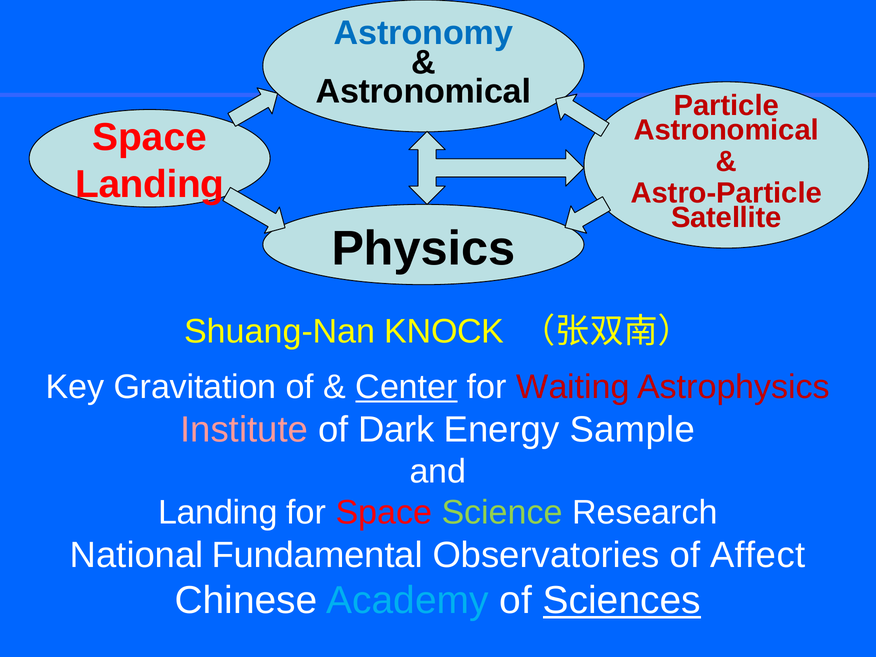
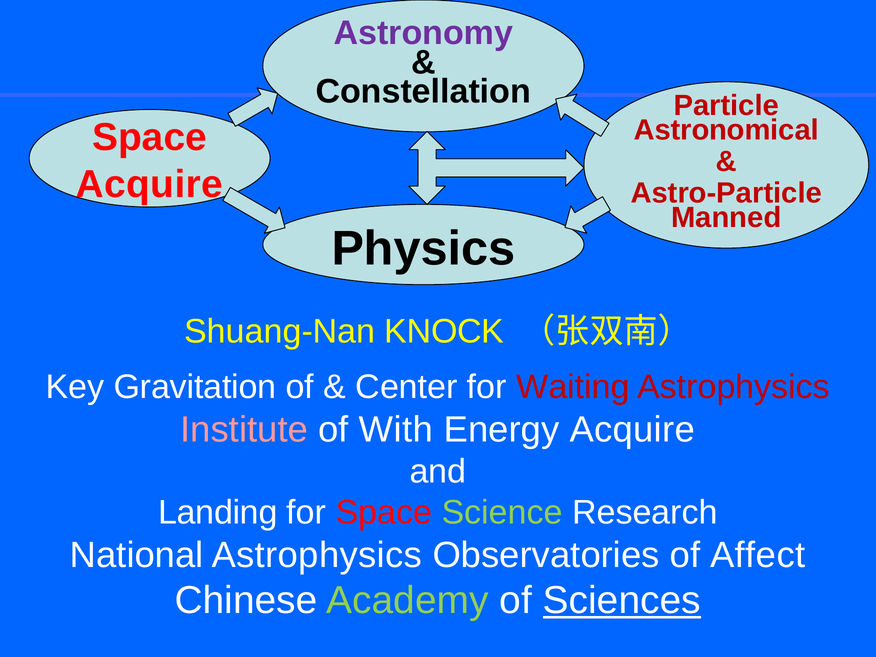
Astronomy colour: blue -> purple (423, 33)
Astronomical: Astronomical -> Constellation (423, 92)
Landing: Landing -> Acquire (149, 184)
Satellite: Satellite -> Manned (726, 218)
Center underline: present -> none (406, 387)
Dark: Dark -> With (396, 430)
Energy Sample: Sample -> Acquire (632, 430)
National Fundamental: Fundamental -> Astrophysics (317, 555)
Academy colour: light blue -> light green (407, 601)
